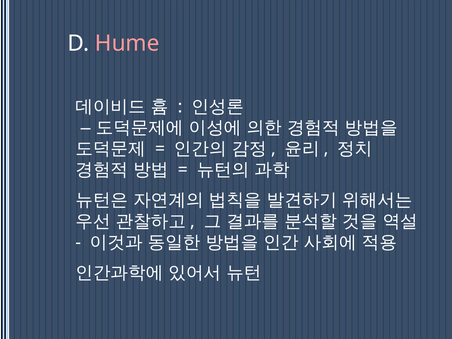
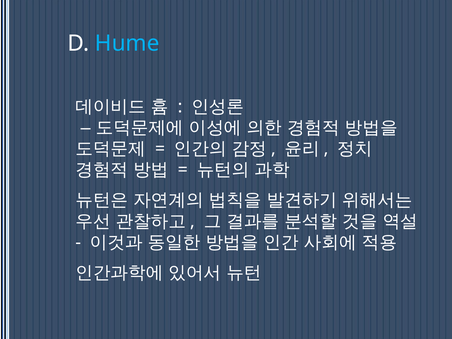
Hume colour: pink -> light blue (127, 43)
